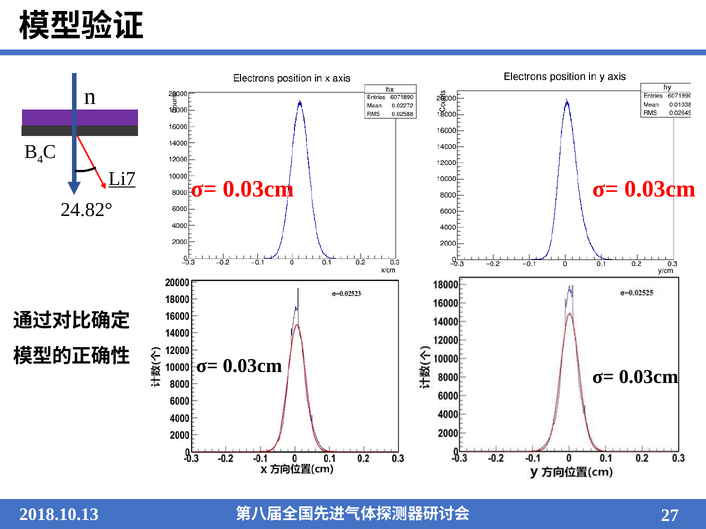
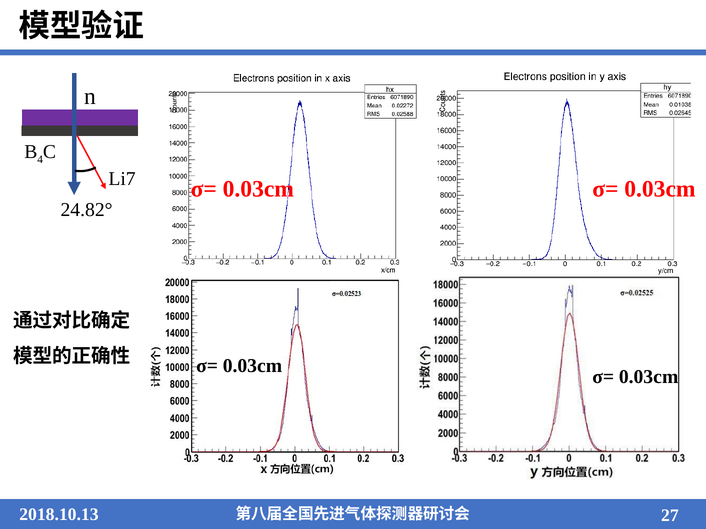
Li7 underline: present -> none (122, 179)
